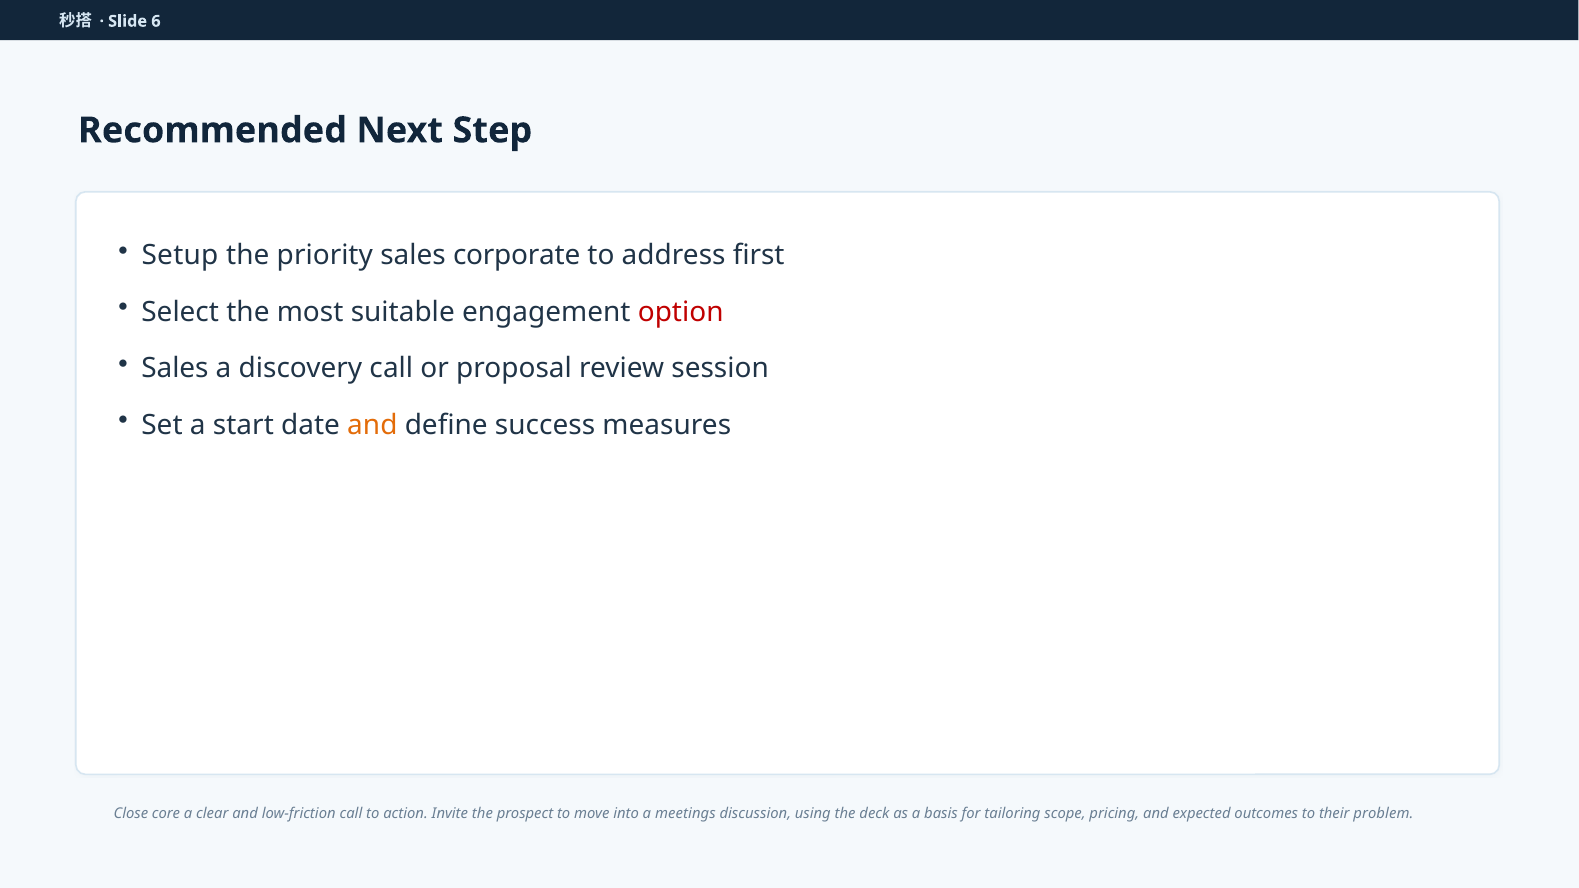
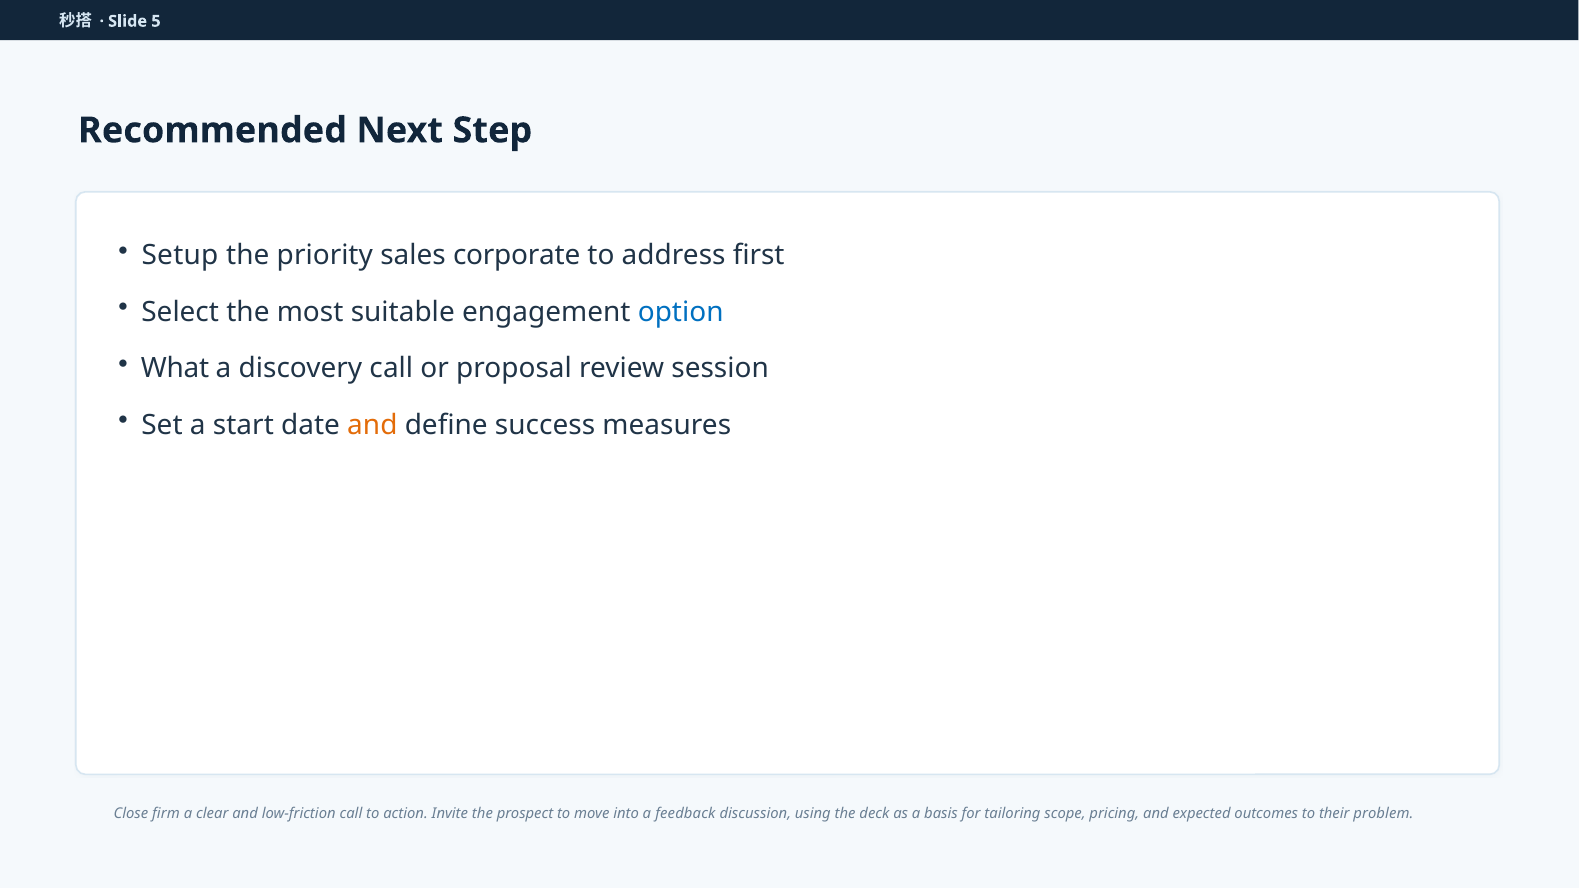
6: 6 -> 5 (156, 21)
option colour: red -> blue (681, 312)
Sales: Sales -> What (175, 369)
core: core -> firm (166, 813)
meetings: meetings -> feedback (685, 813)
